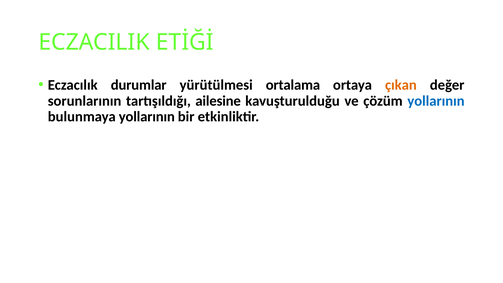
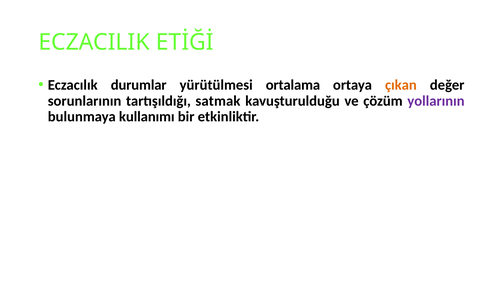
ailesine: ailesine -> satmak (218, 101)
yollarının colour: blue -> purple (436, 101)
bulunmaya yollarının: yollarının -> kullanımı (147, 117)
